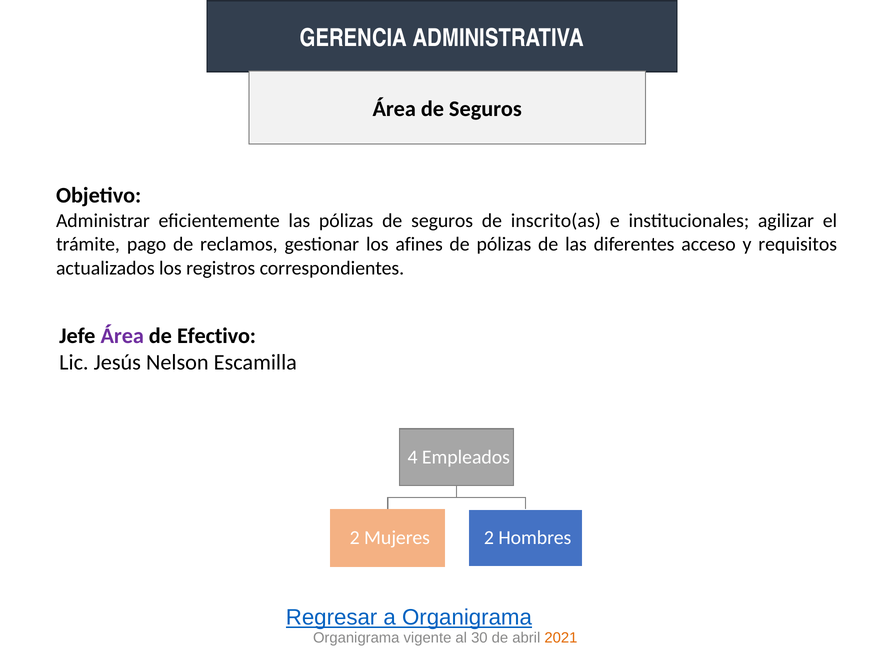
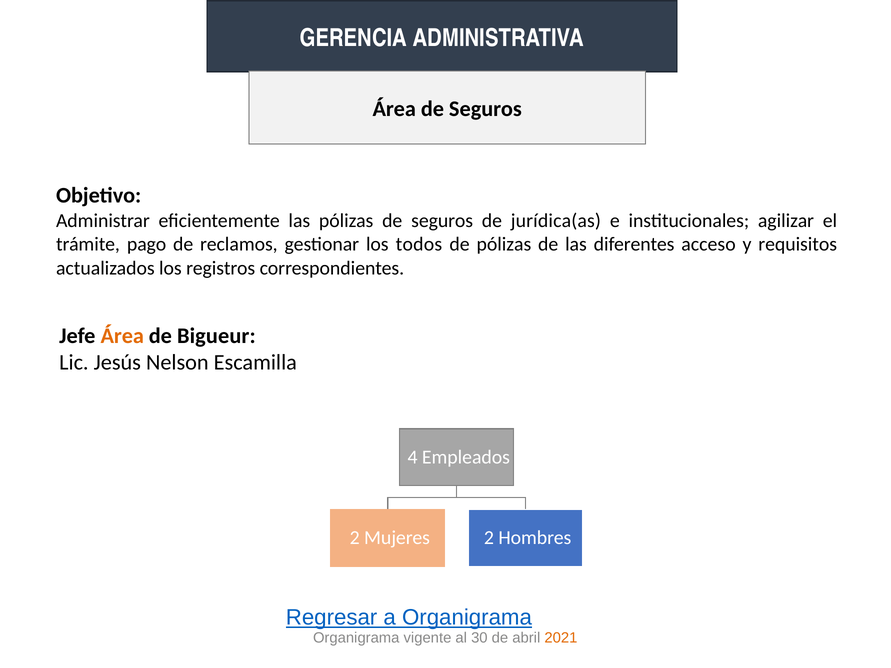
inscrito(as: inscrito(as -> jurídica(as (556, 221)
afines: afines -> todos (419, 244)
Área colour: purple -> orange (122, 336)
Efectivo: Efectivo -> Bigueur (216, 336)
